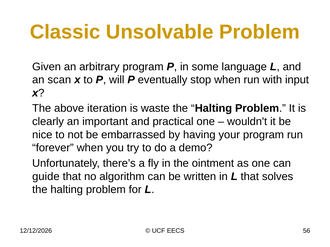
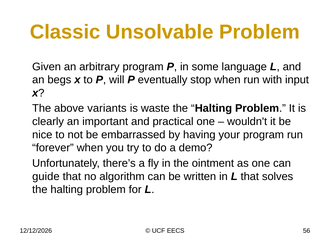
scan: scan -> begs (59, 80)
iteration: iteration -> variants (107, 109)
